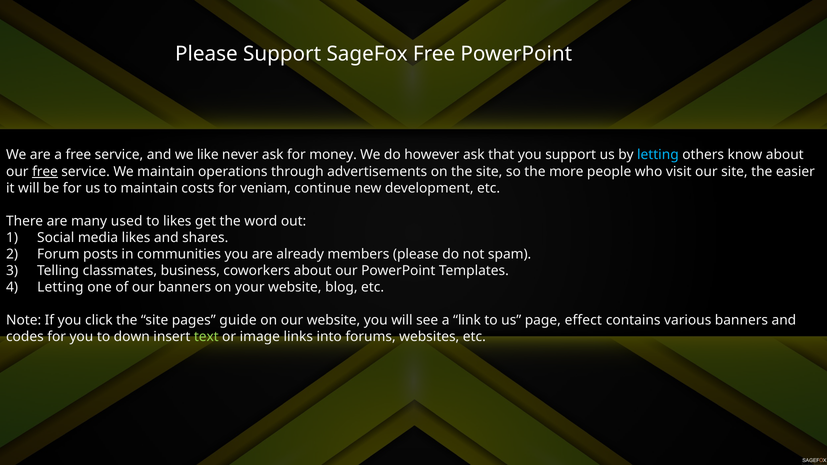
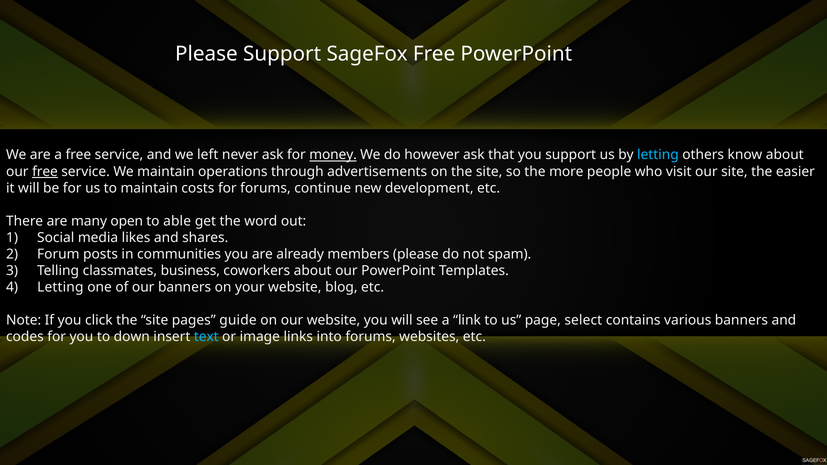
like: like -> left (208, 155)
money underline: none -> present (333, 155)
for veniam: veniam -> forums (265, 188)
used: used -> open (127, 221)
to likes: likes -> able (177, 221)
effect: effect -> select (583, 320)
text colour: light green -> light blue (206, 337)
